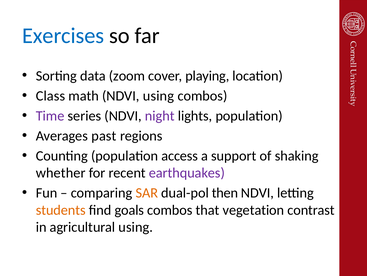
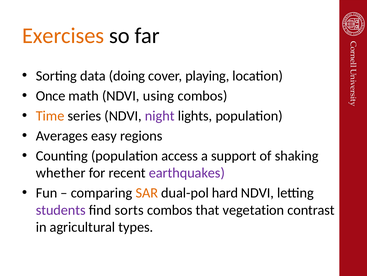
Exercises colour: blue -> orange (63, 36)
zoom: zoom -> doing (127, 76)
Class: Class -> Once (51, 96)
Time colour: purple -> orange (50, 116)
past: past -> easy (104, 135)
then: then -> hard (225, 192)
students colour: orange -> purple (61, 210)
goals: goals -> sorts (129, 210)
agricultural using: using -> types (136, 227)
